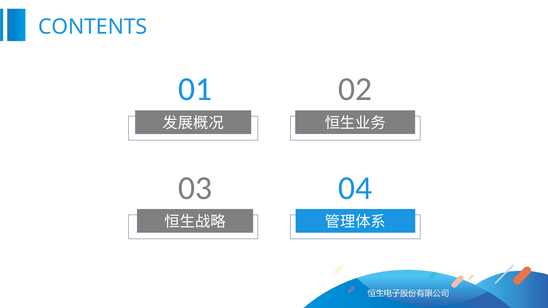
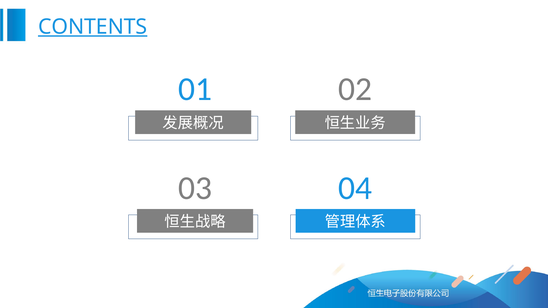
CONTENTS underline: none -> present (93, 27)
